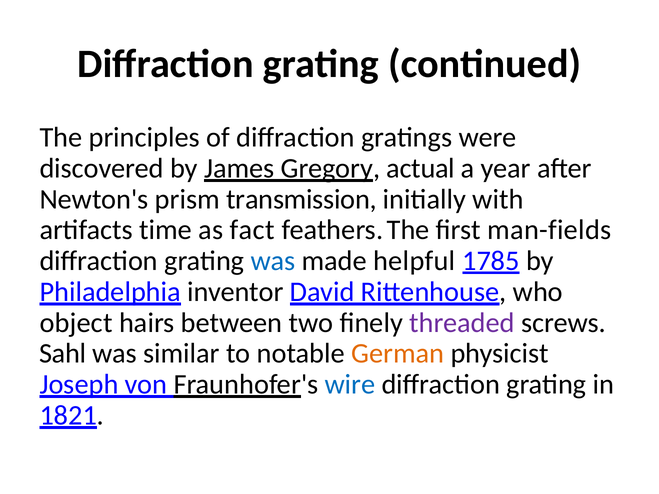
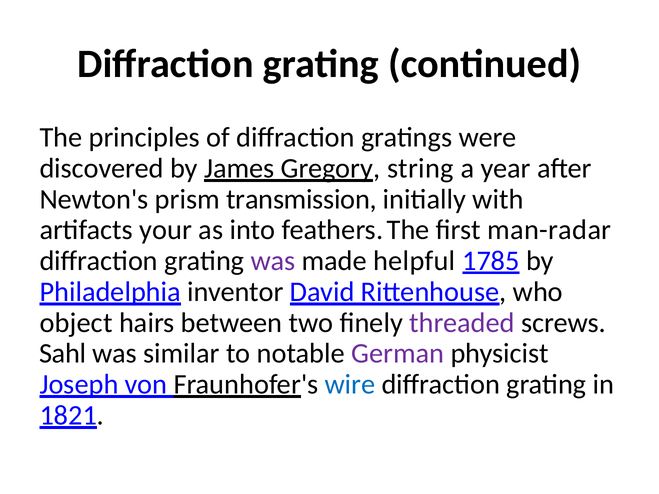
actual: actual -> string (420, 168)
time: time -> your (166, 230)
fact: fact -> into (252, 230)
man-fields: man-fields -> man-radar (549, 230)
was colour: blue -> purple (273, 261)
German colour: orange -> purple (398, 354)
